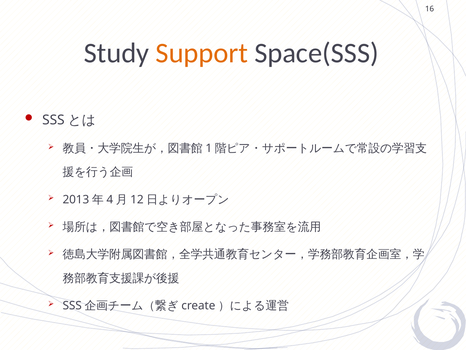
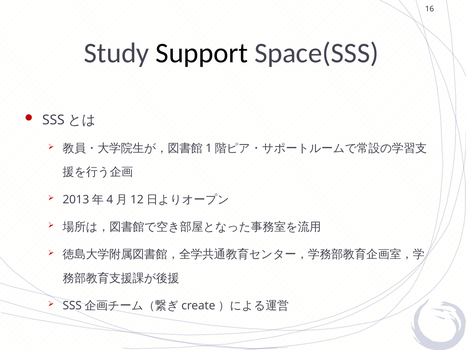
Support colour: orange -> black (202, 53)
